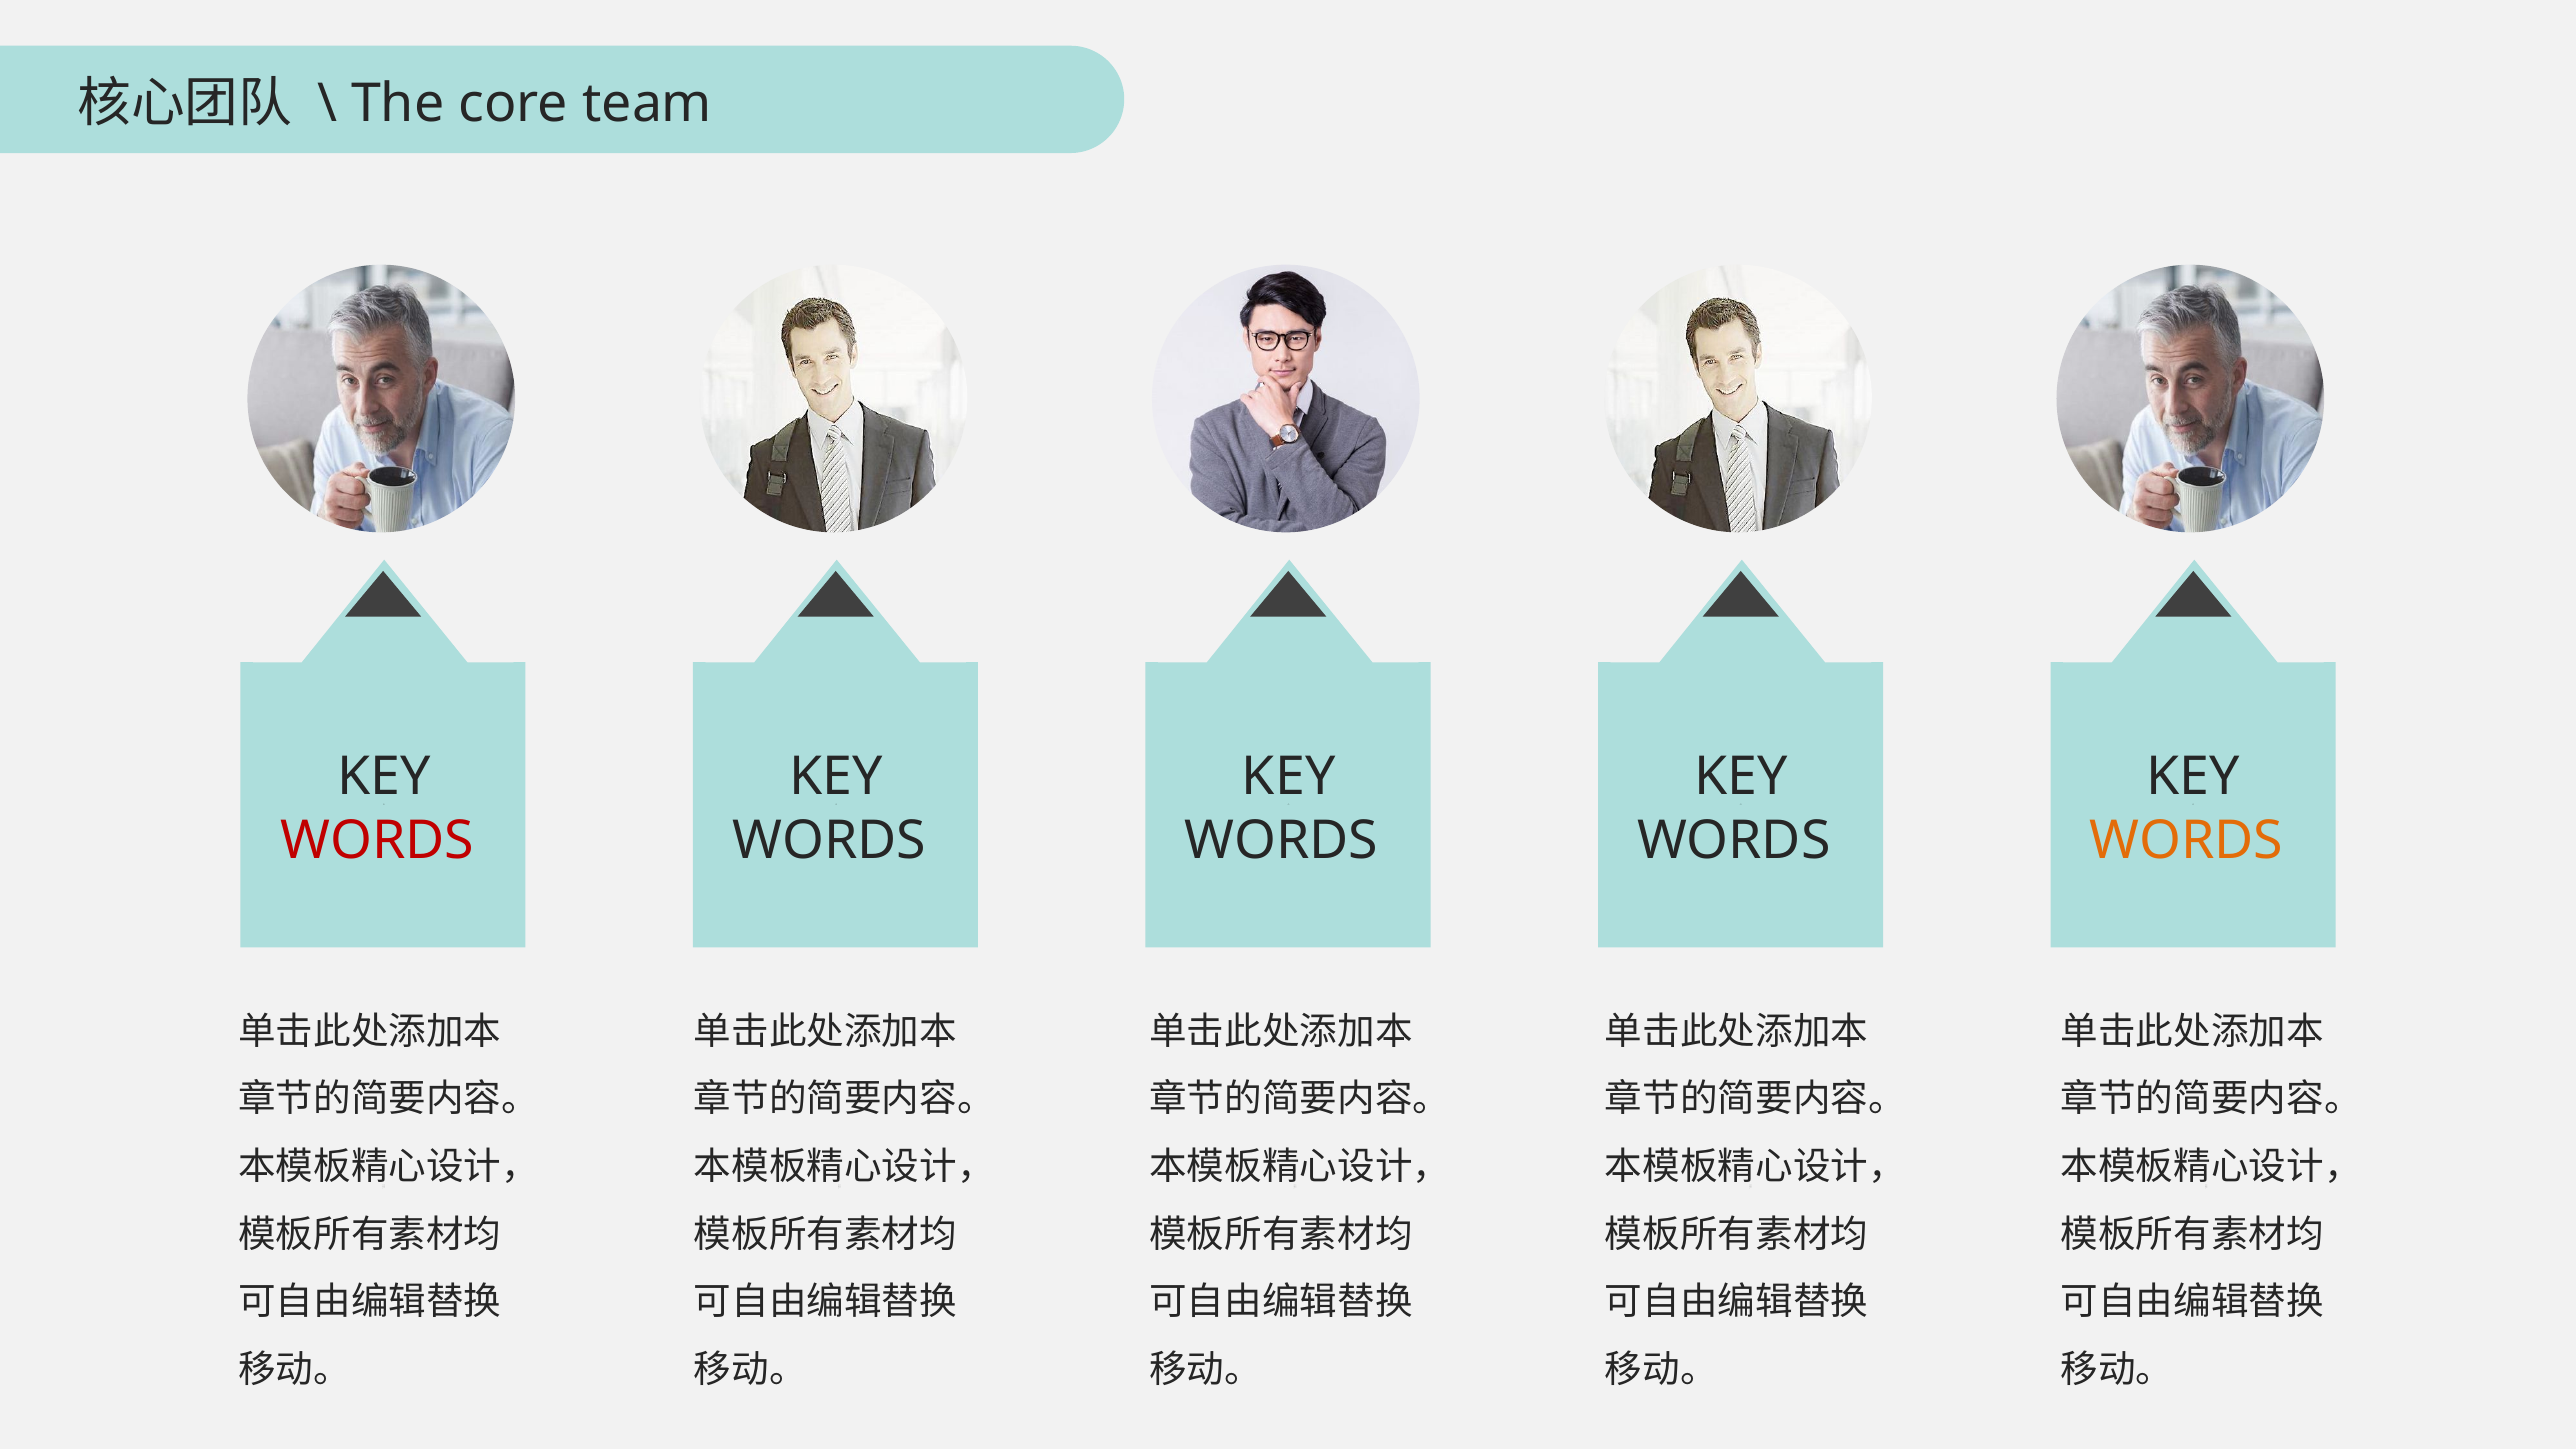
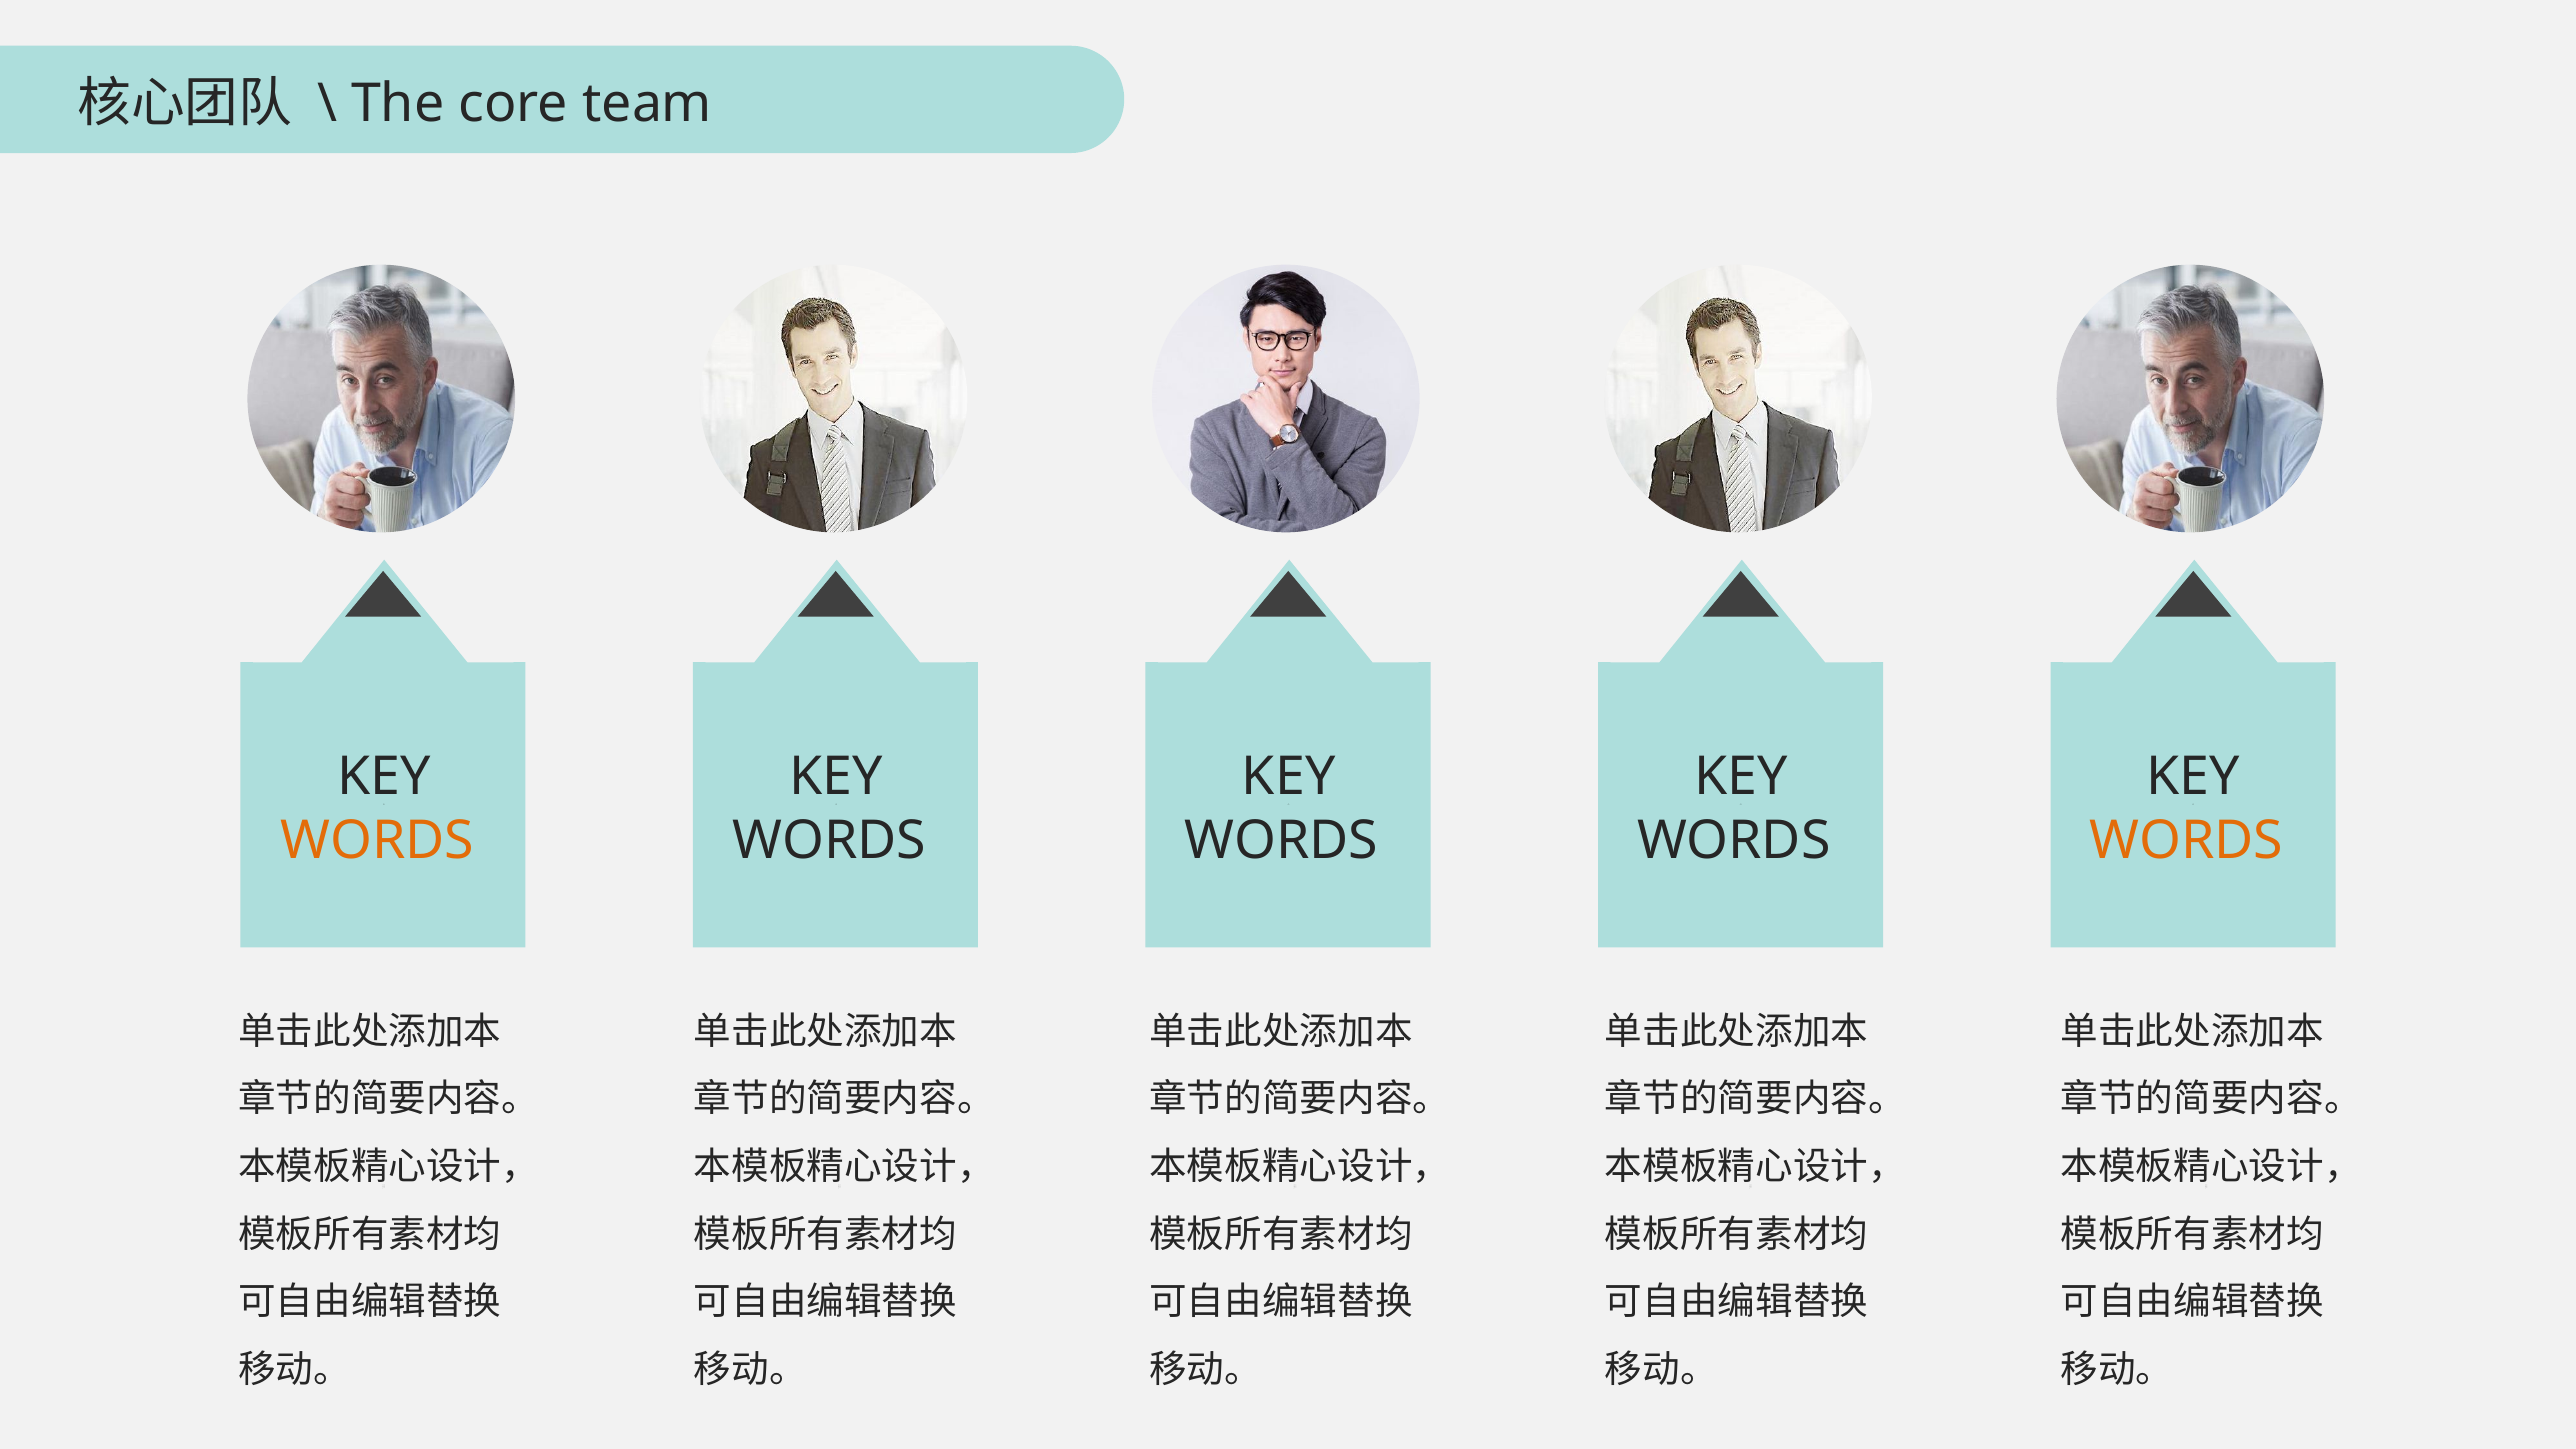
WORDS colour: red -> orange (377, 841)
